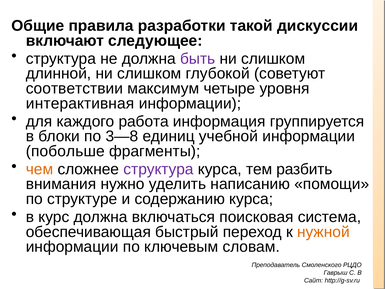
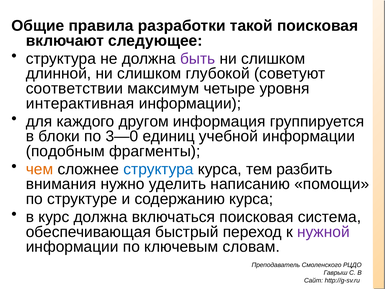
такой дискуссии: дискуссии -> поисковая (318, 26)
работа: работа -> другом (144, 121)
3—8: 3—8 -> 3—0 (122, 136)
побольше: побольше -> подобным (65, 151)
структура colour: purple -> blue (158, 169)
нужной colour: orange -> purple (323, 232)
